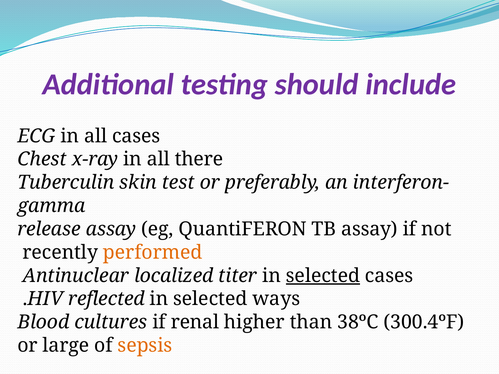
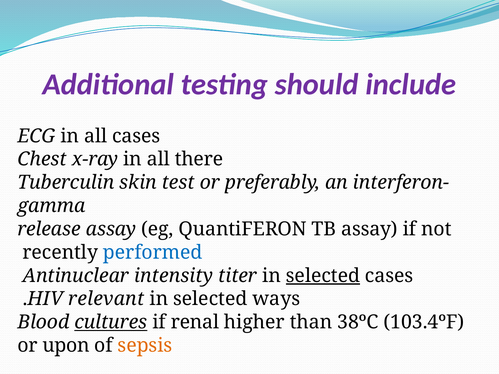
performed colour: orange -> blue (153, 253)
localized: localized -> intensity (174, 276)
reflected: reflected -> relevant (106, 299)
cultures underline: none -> present (111, 322)
300.4ºF: 300.4ºF -> 103.4ºF (424, 322)
large: large -> upon (66, 346)
